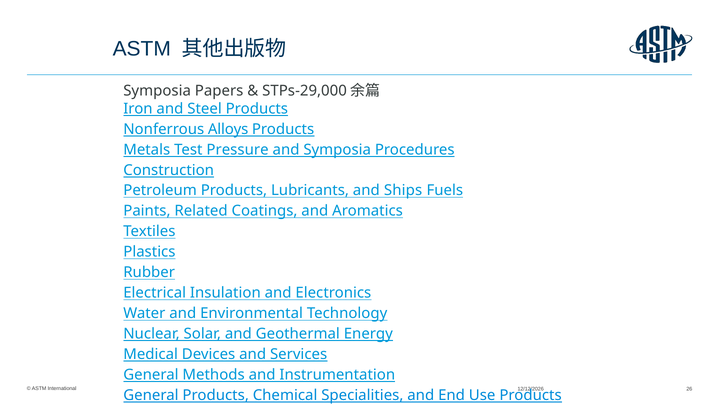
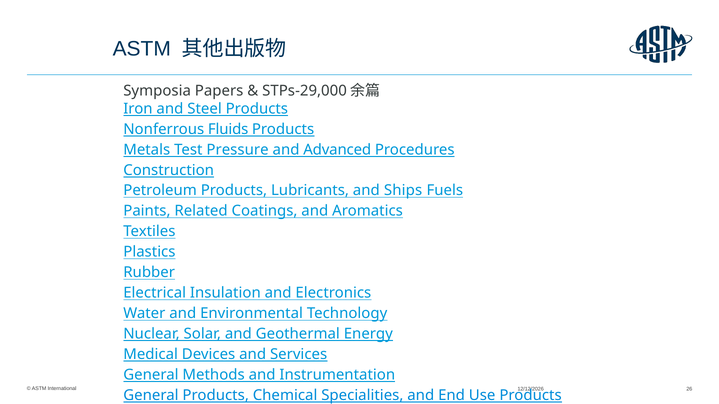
Alloys: Alloys -> Fluids (228, 129)
and Symposia: Symposia -> Advanced (337, 150)
